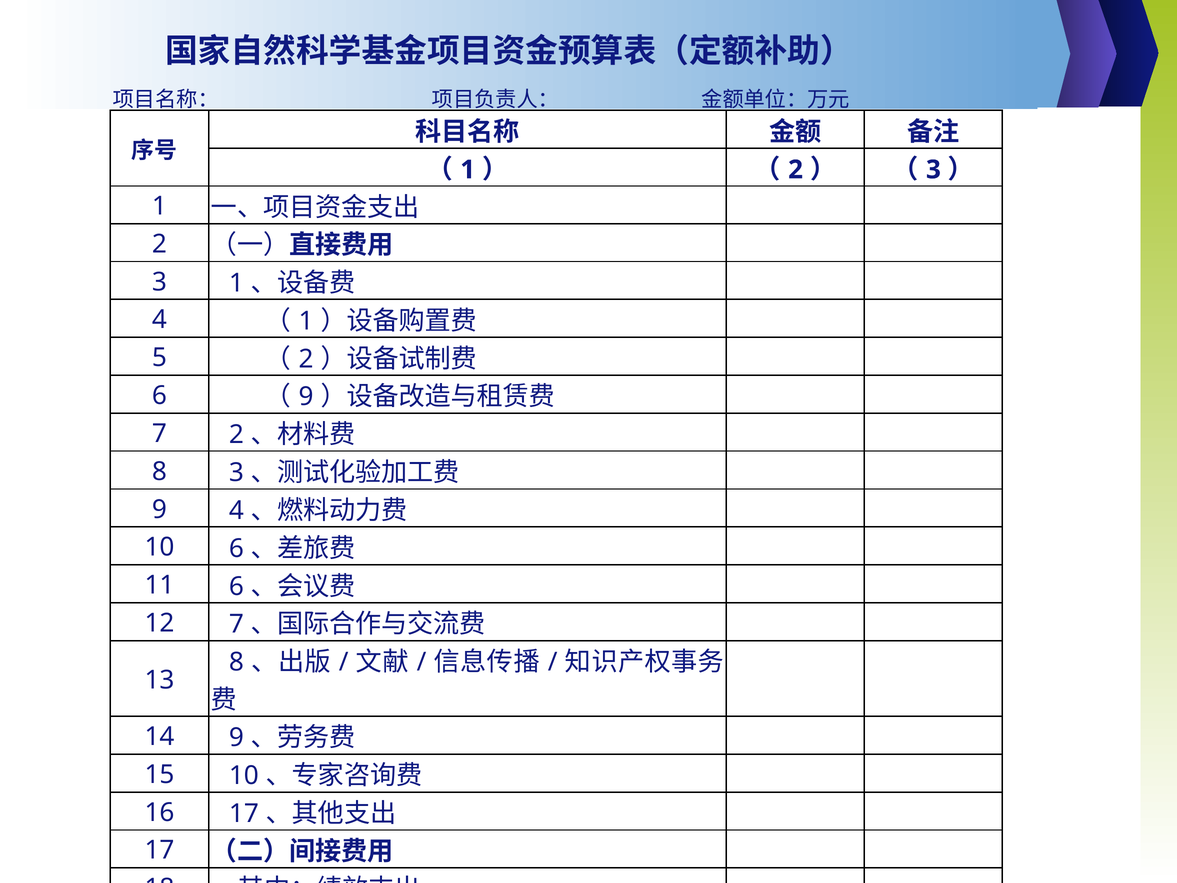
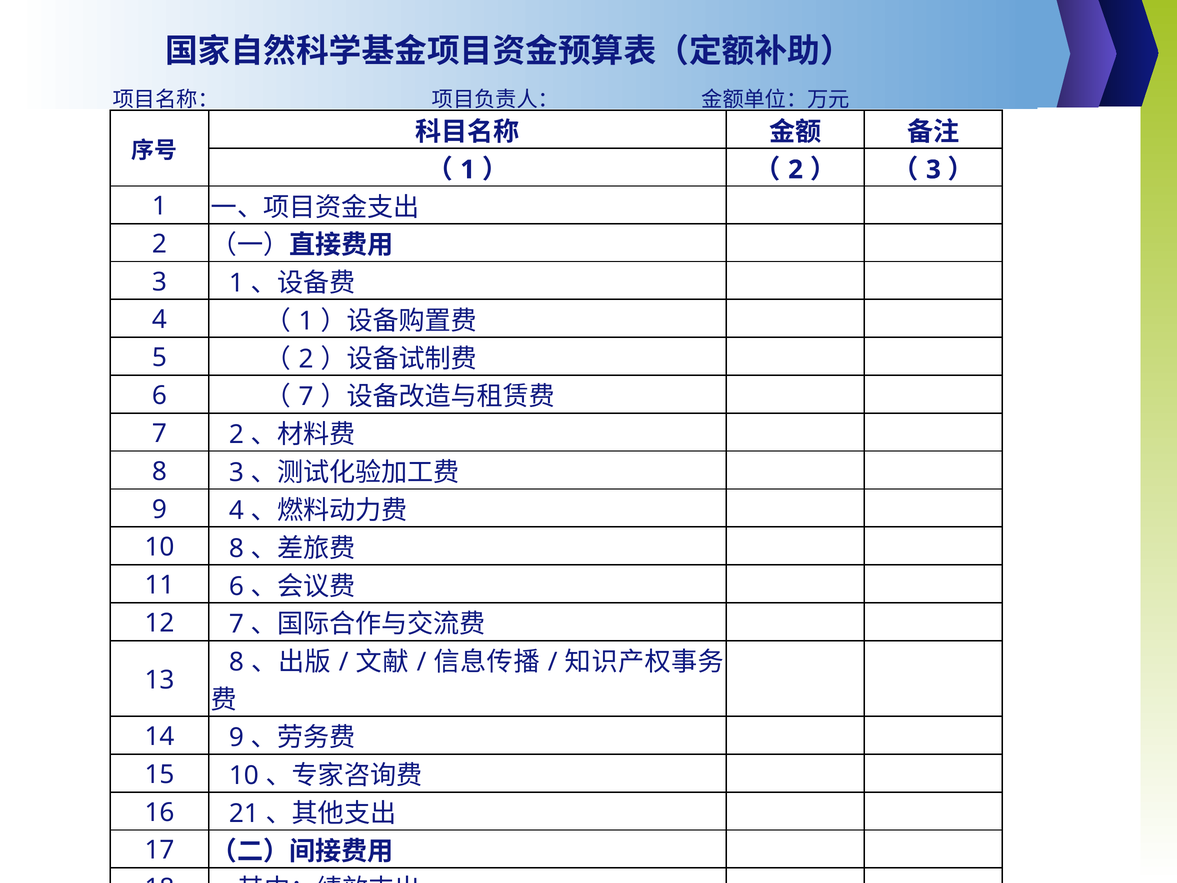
9: 9 -> 7 (306, 397)
10 6: 6 -> 8 (236, 548)
16 17: 17 -> 21 (244, 813)
